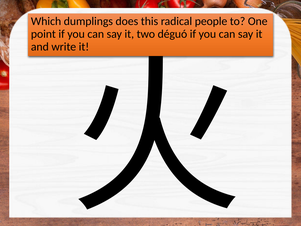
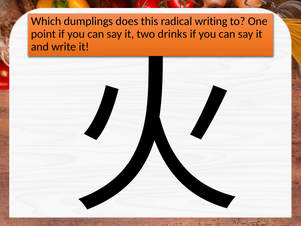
people: people -> writing (211, 21)
déguó: déguó -> drinks (172, 34)
